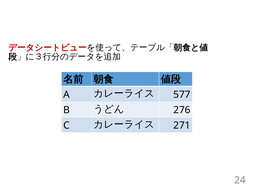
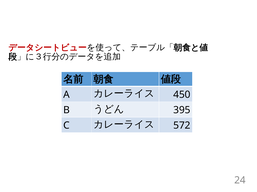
577: 577 -> 450 (182, 95)
276: 276 -> 395 (182, 110)
271: 271 -> 572 (182, 126)
